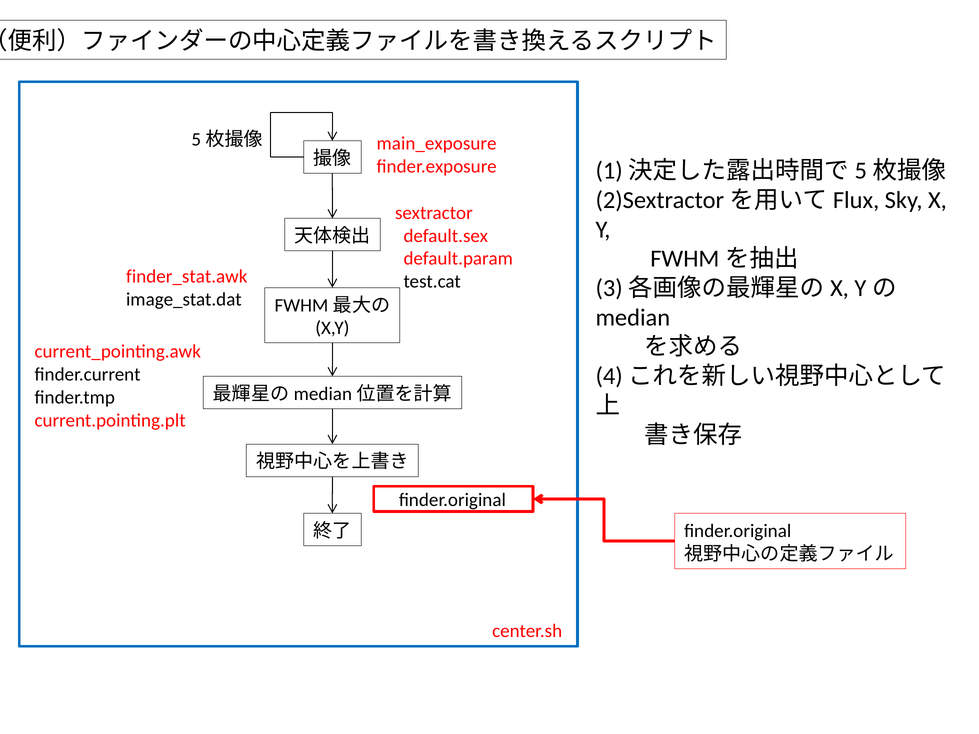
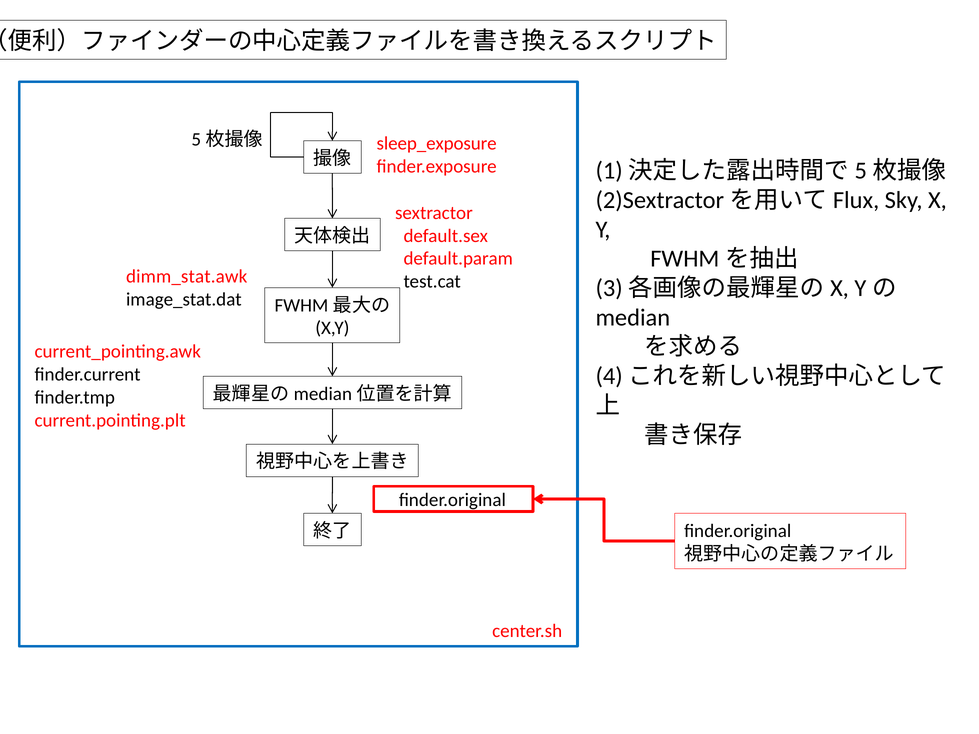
main_exposure: main_exposure -> sleep_exposure (437, 144)
finder_stat.awk: finder_stat.awk -> dimm_stat.awk (187, 277)
